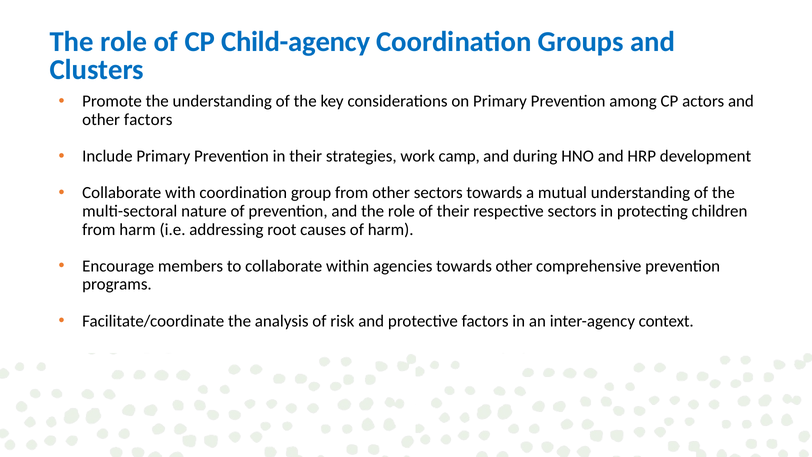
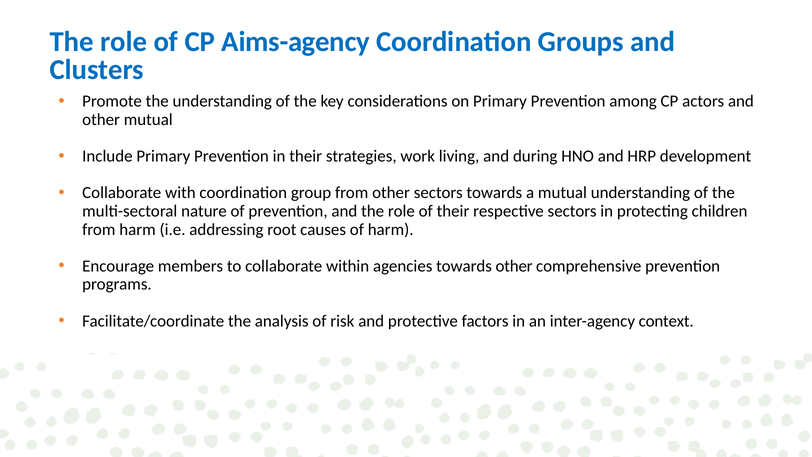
Child-agency: Child-agency -> Aims-agency (296, 42)
other factors: factors -> mutual (148, 120)
camp: camp -> living (459, 156)
